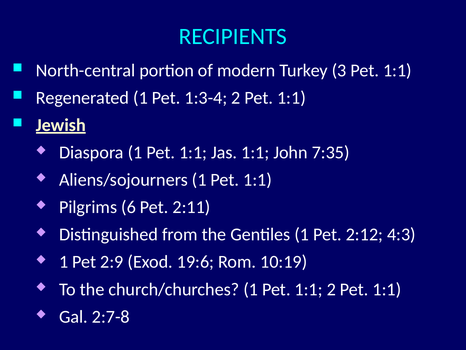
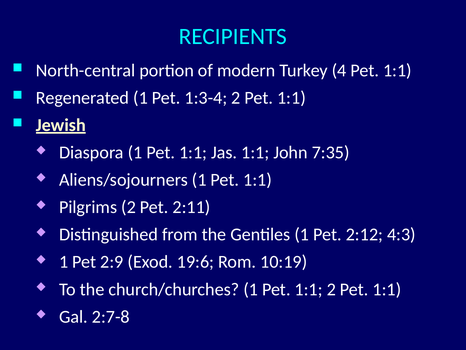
3: 3 -> 4 (339, 70)
Pilgrims 6: 6 -> 2 (129, 207)
